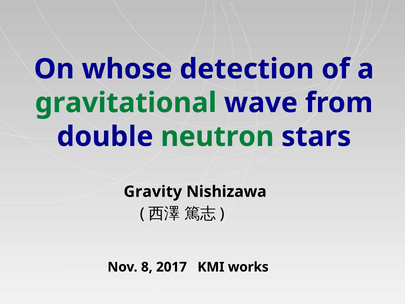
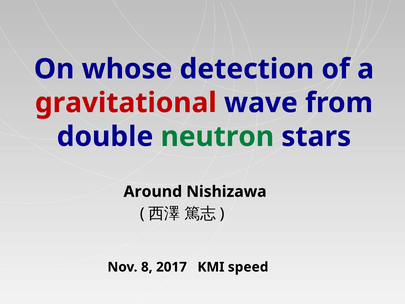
gravitational colour: green -> red (126, 103)
Gravity: Gravity -> Around (153, 191)
works: works -> speed (248, 267)
